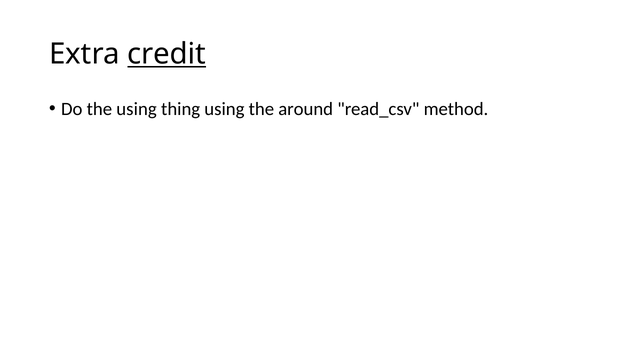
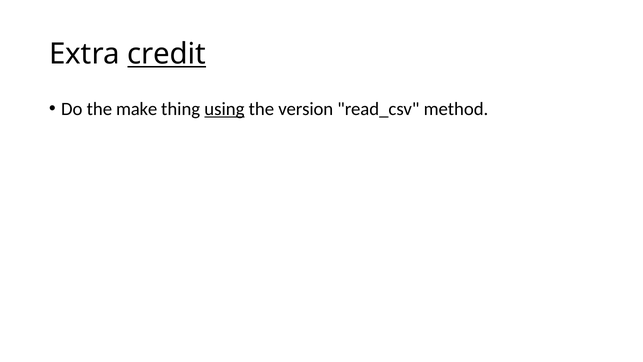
the using: using -> make (137, 109)
using underline: none -> present (224, 109)
around: around -> version (306, 109)
